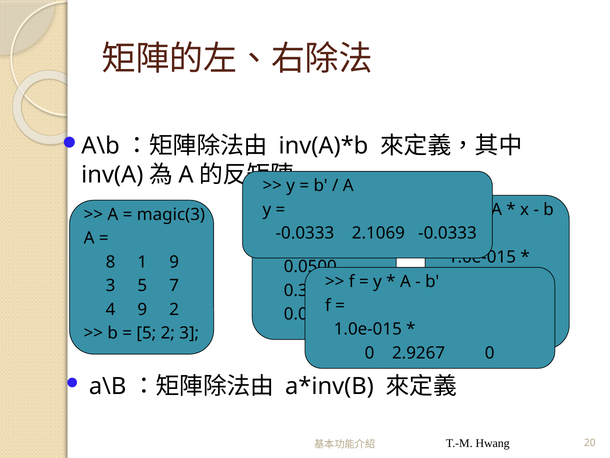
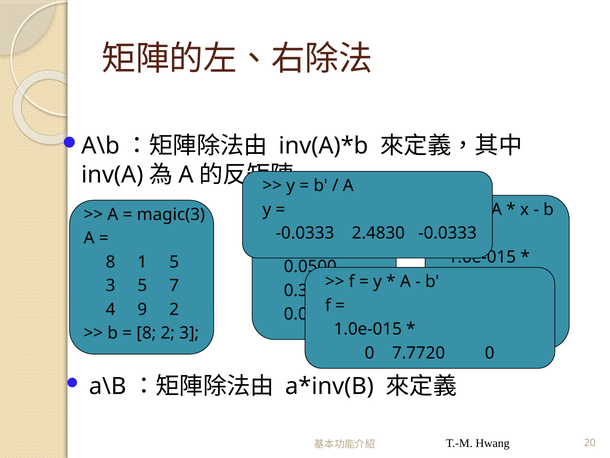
2.1069: 2.1069 -> 2.4830 (378, 233)
1 9: 9 -> 5 (174, 262)
5: 5 -> 8 (146, 333)
2.9267: 2.9267 -> 7.7720 (419, 353)
